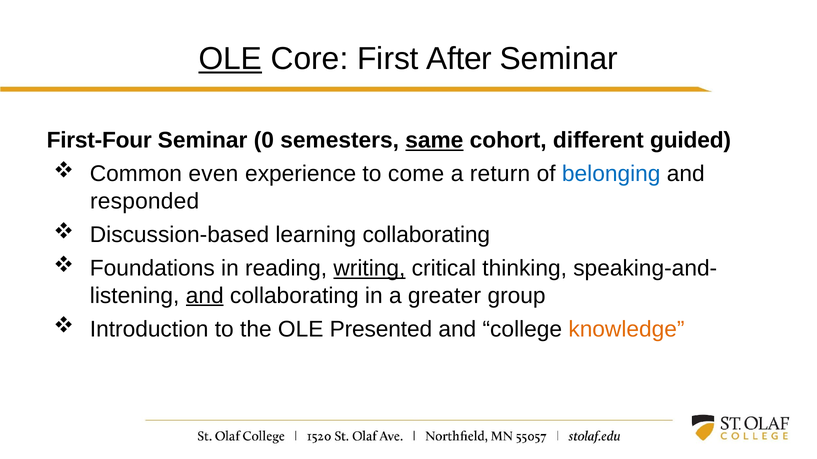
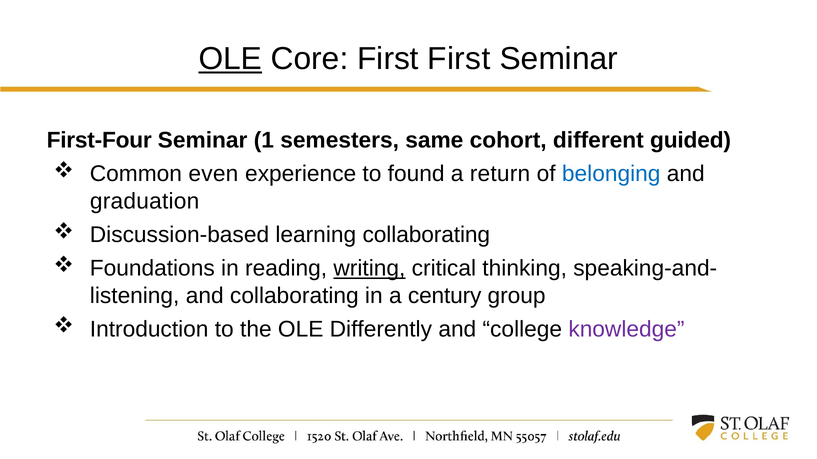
First After: After -> First (459, 59)
0: 0 -> 1 (264, 141)
same underline: present -> none (434, 141)
come: come -> found (416, 174)
responded: responded -> graduation (145, 201)
and underline: present -> none (205, 296)
greater: greater -> century (445, 296)
Presented: Presented -> Differently (381, 330)
knowledge colour: orange -> purple (626, 330)
